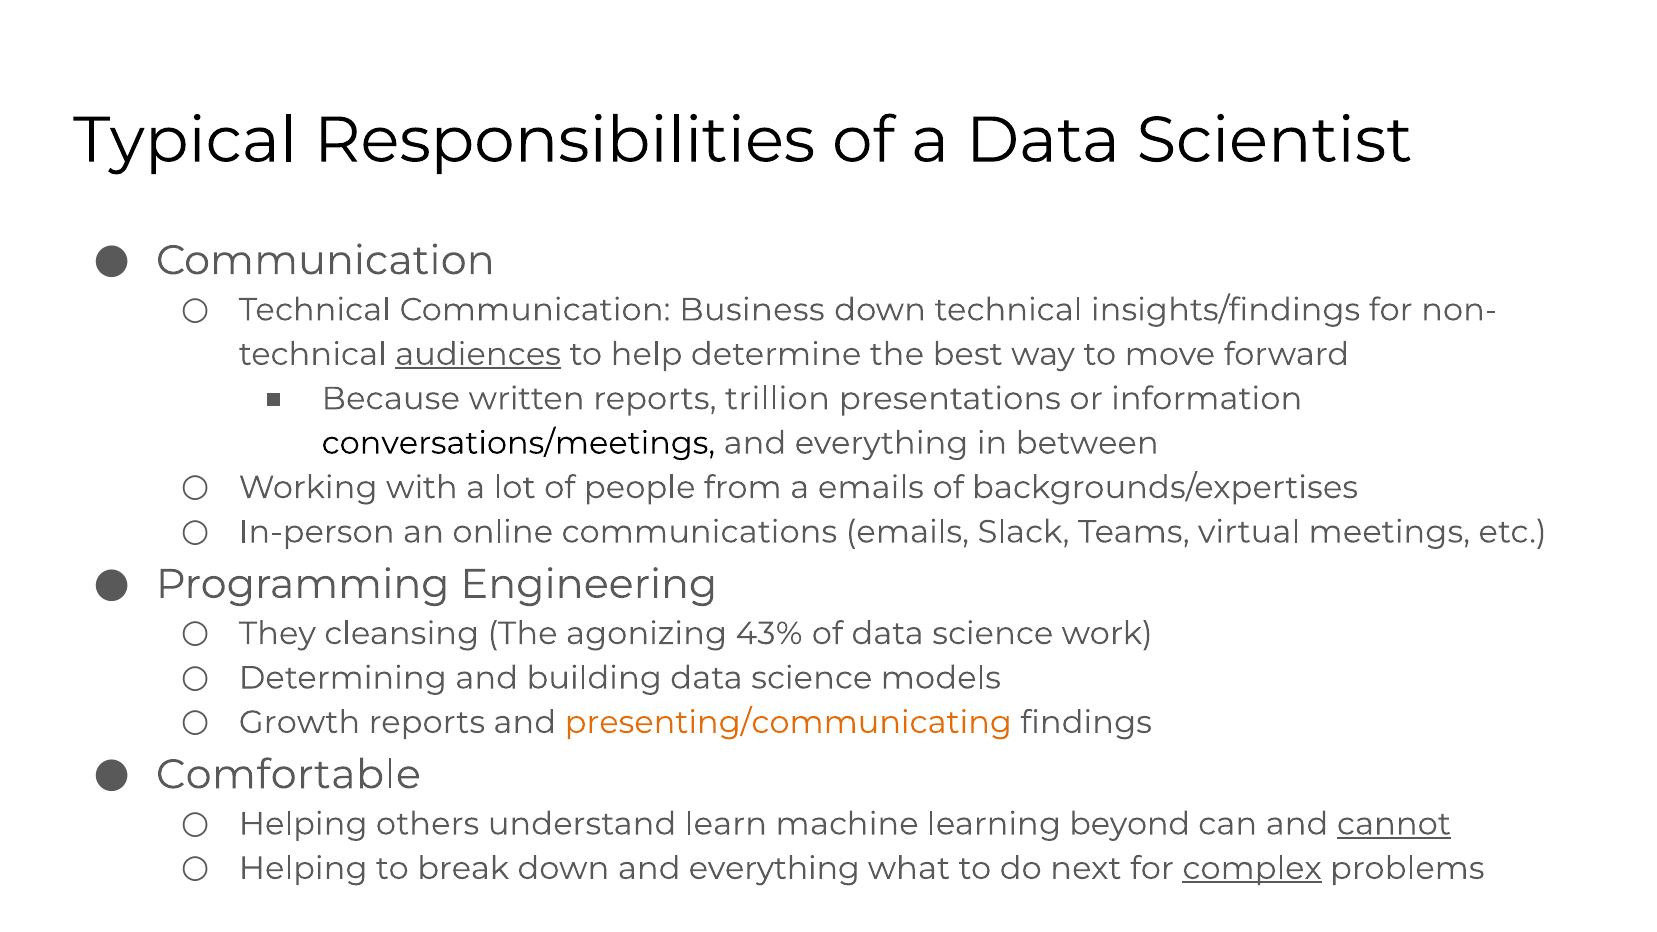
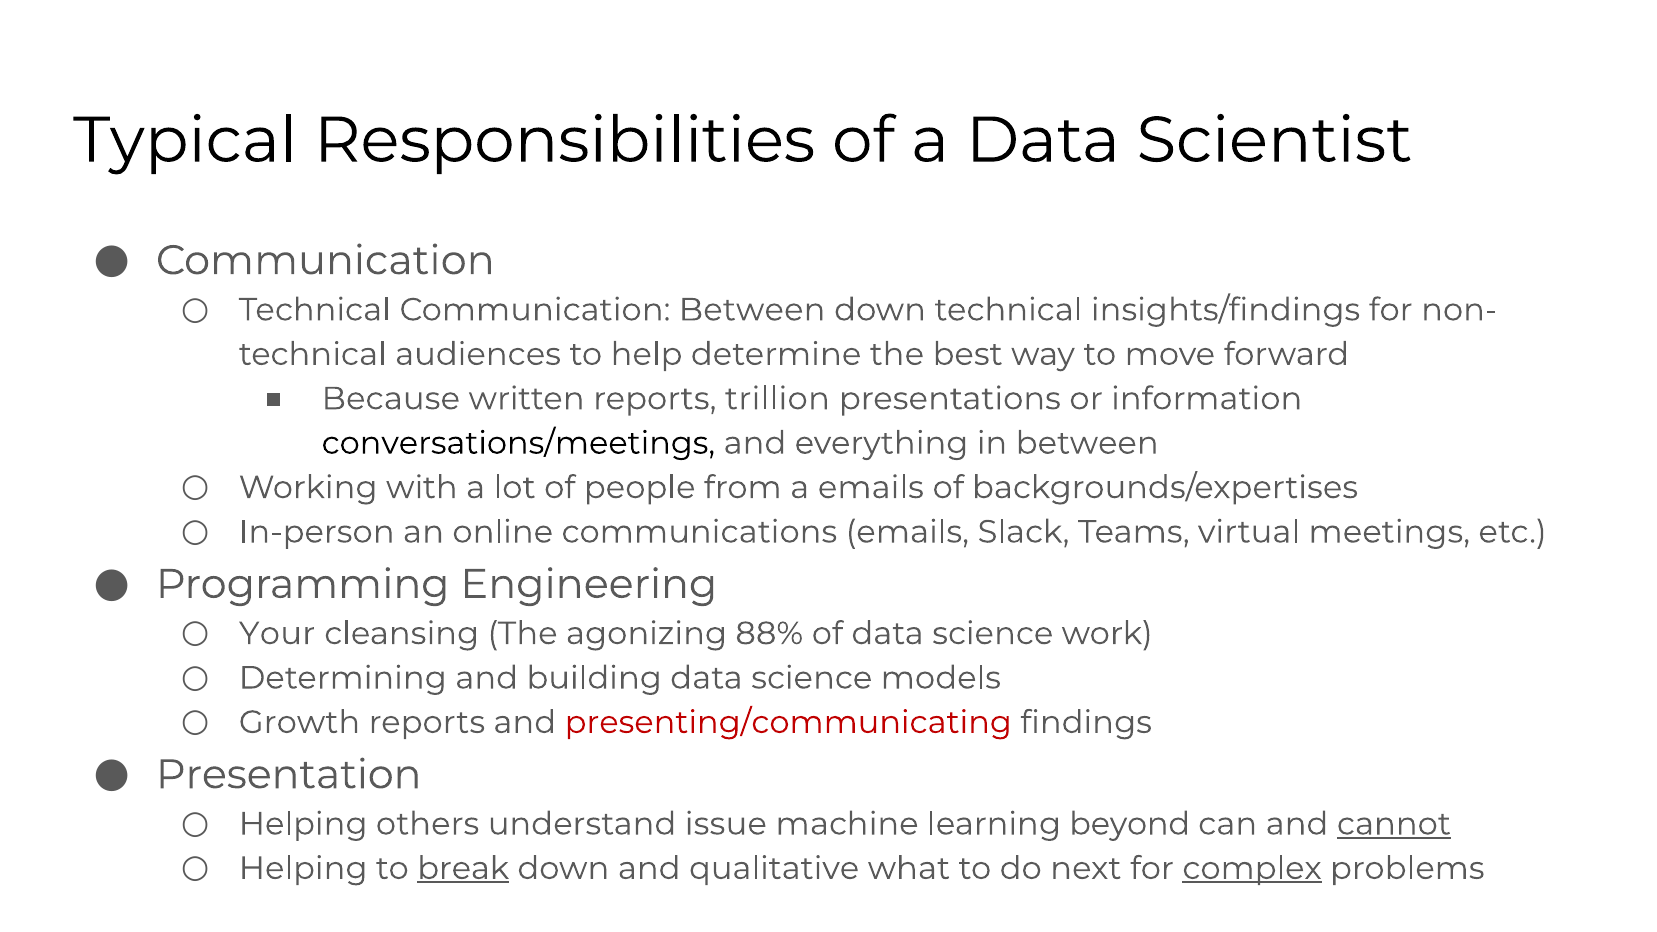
Communication Business: Business -> Between (752, 310)
audiences underline: present -> none (478, 354)
They: They -> Your (277, 634)
43%: 43% -> 88% (769, 634)
presenting/communicating colour: orange -> red (788, 722)
Comfortable: Comfortable -> Presentation (289, 775)
learn: learn -> issue (726, 824)
break underline: none -> present (463, 868)
down and everything: everything -> qualitative (774, 868)
